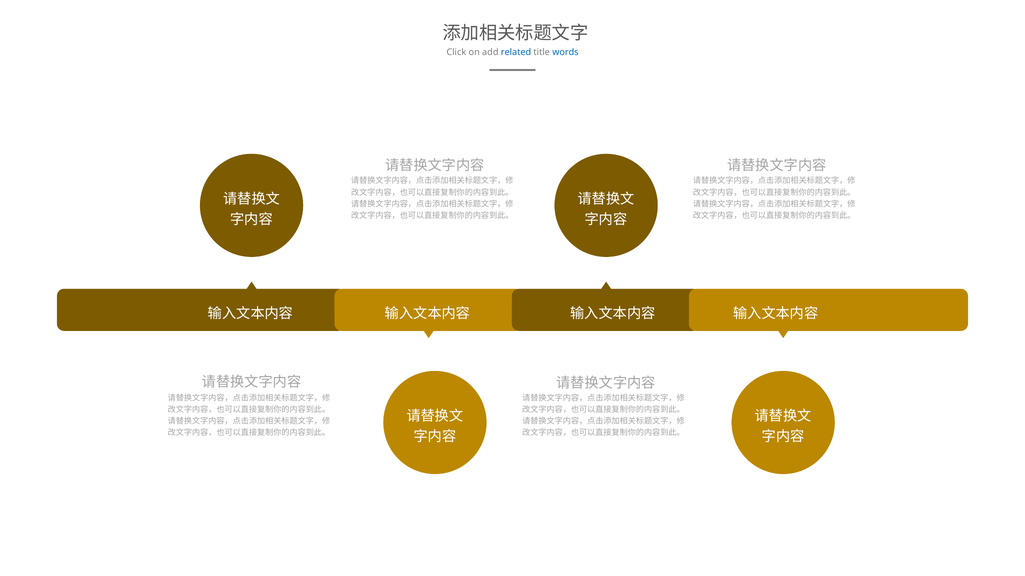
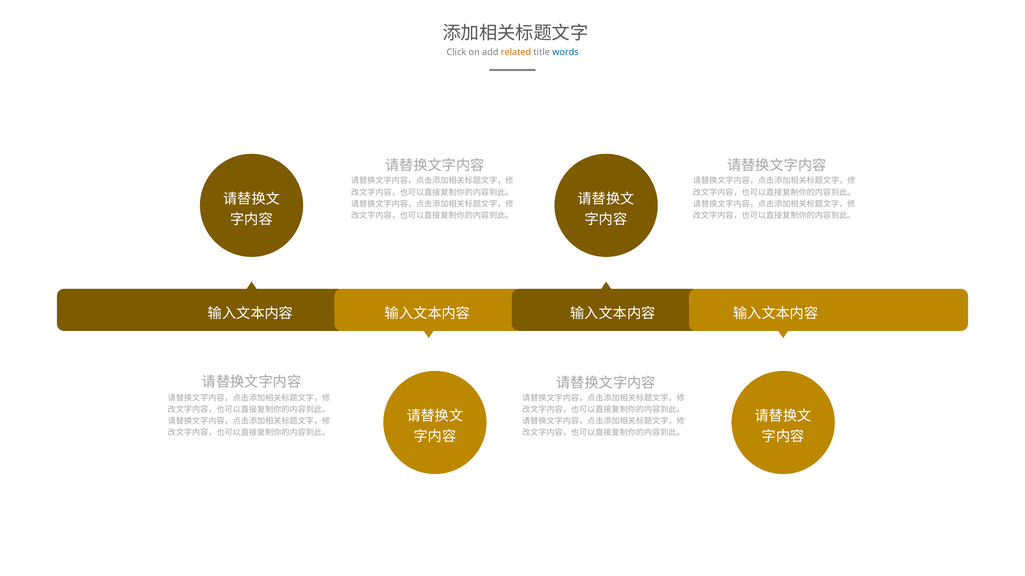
related colour: blue -> orange (516, 52)
